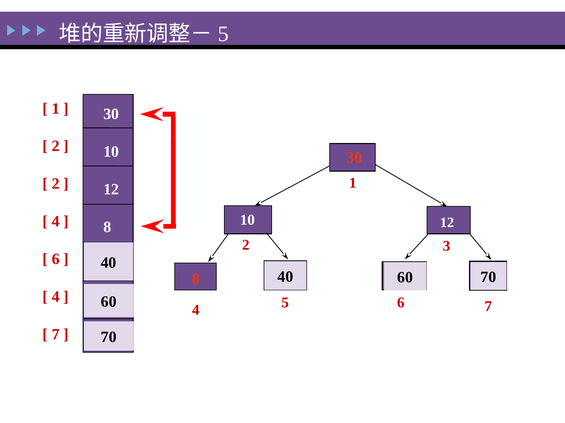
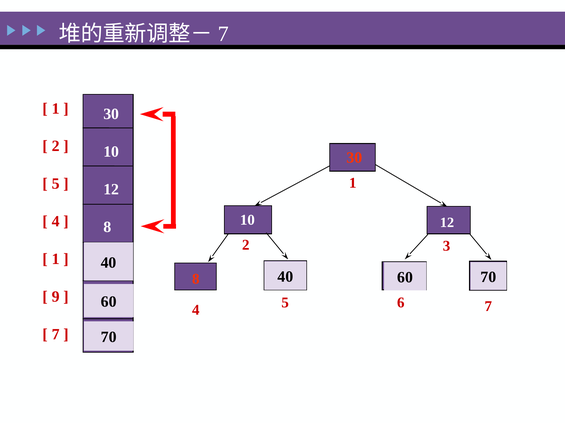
5: 5 -> 7 (223, 34)
2: 2 -> 5 (56, 184)
6: 6 -> 1 (56, 259)
4: 4 -> 9 (56, 297)
